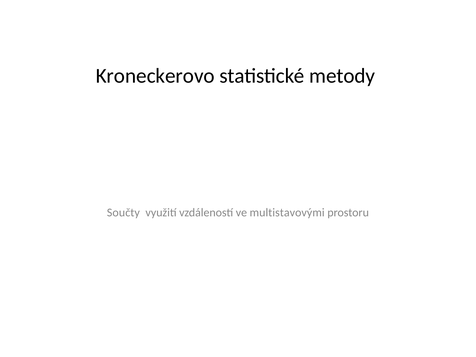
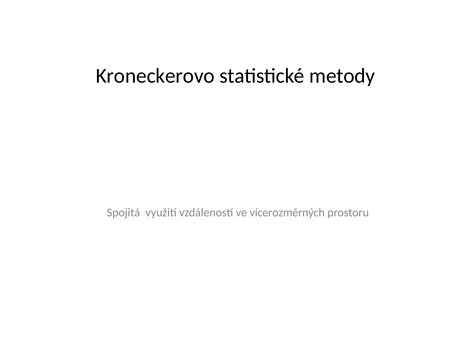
Součty: Součty -> Spojitá (123, 213)
multistavovými: multistavovými -> vícerozměrných (287, 213)
